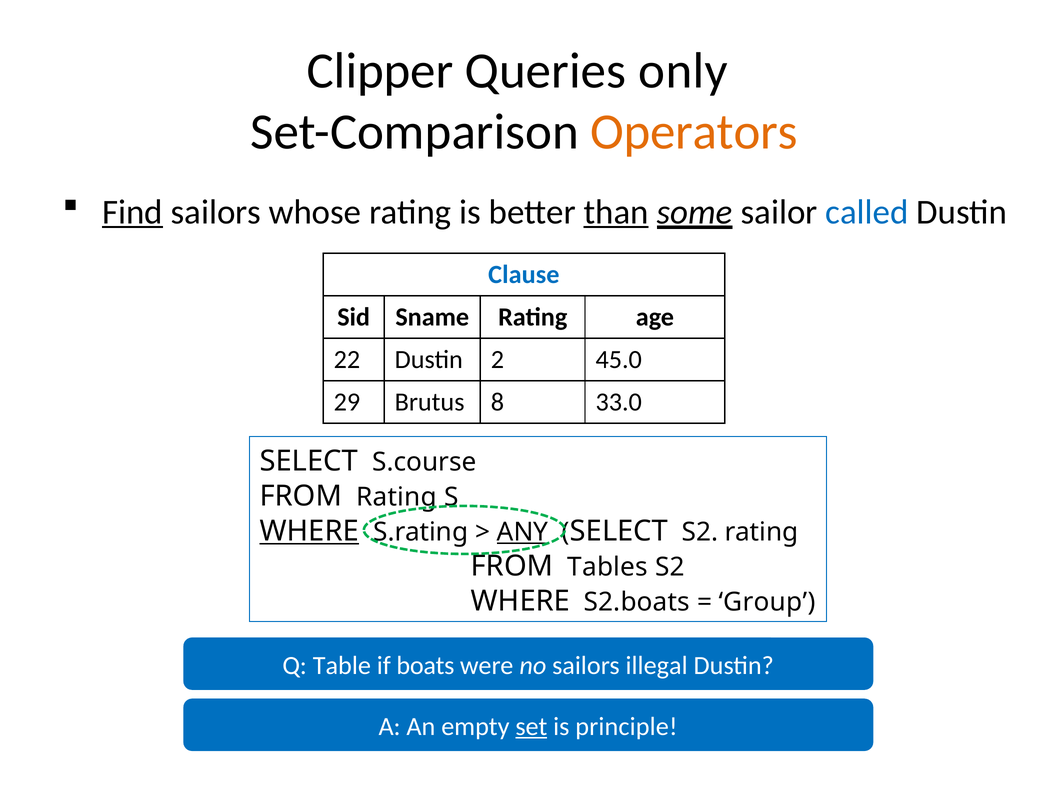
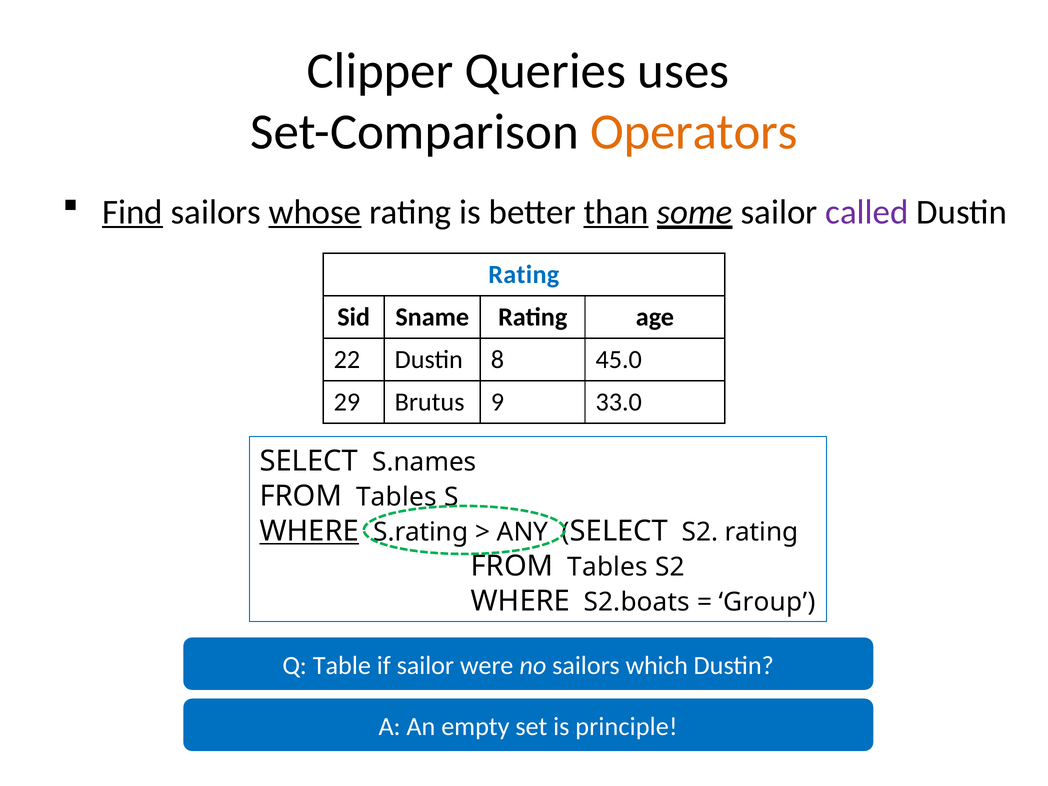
only: only -> uses (683, 71)
whose underline: none -> present (315, 212)
called colour: blue -> purple (867, 212)
Clause: Clause -> Rating (524, 275)
2: 2 -> 8 (497, 360)
8: 8 -> 9 (497, 402)
S.course: S.course -> S.names (424, 462)
Rating: Rating -> Tables (396, 497)
ANY underline: present -> none (523, 532)
if boats: boats -> sailor (425, 665)
illegal: illegal -> which (657, 665)
set underline: present -> none (531, 727)
